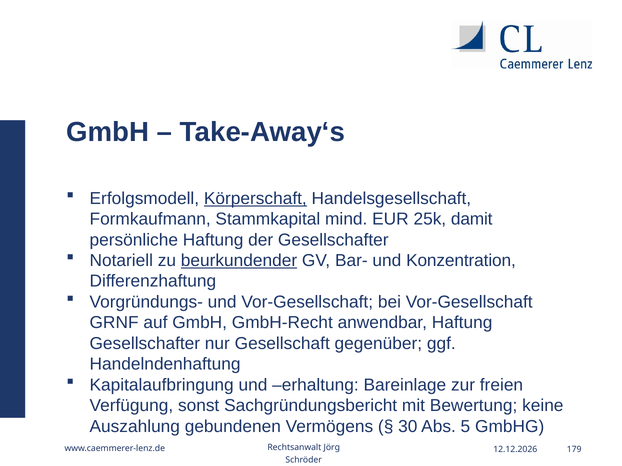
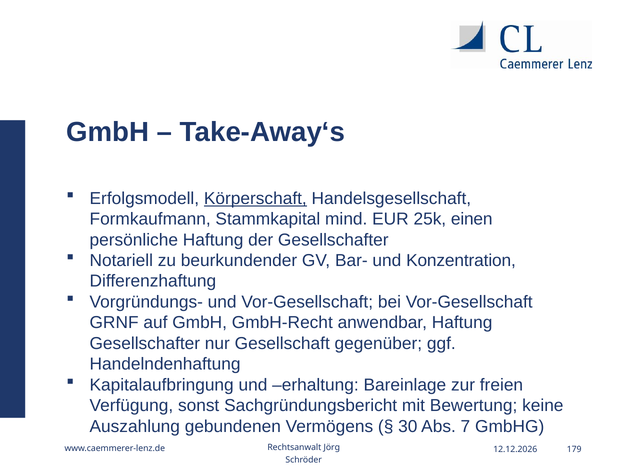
damit: damit -> einen (472, 219)
beurkundender underline: present -> none (239, 261)
5: 5 -> 7 (465, 427)
